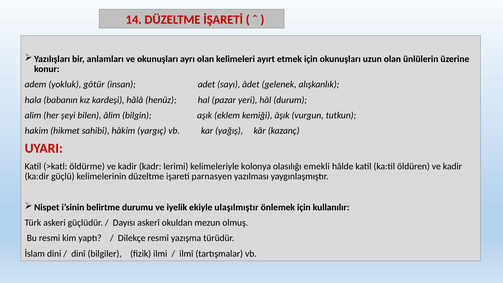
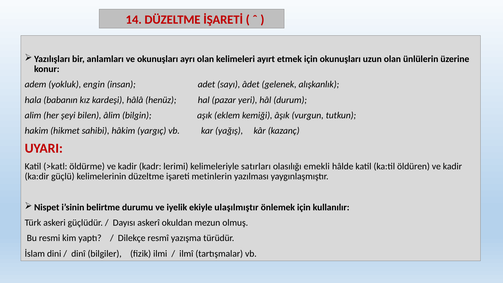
götür: götür -> engin (94, 85)
kolonya: kolonya -> satırları (256, 166)
parnasyen: parnasyen -> metinlerin (212, 176)
